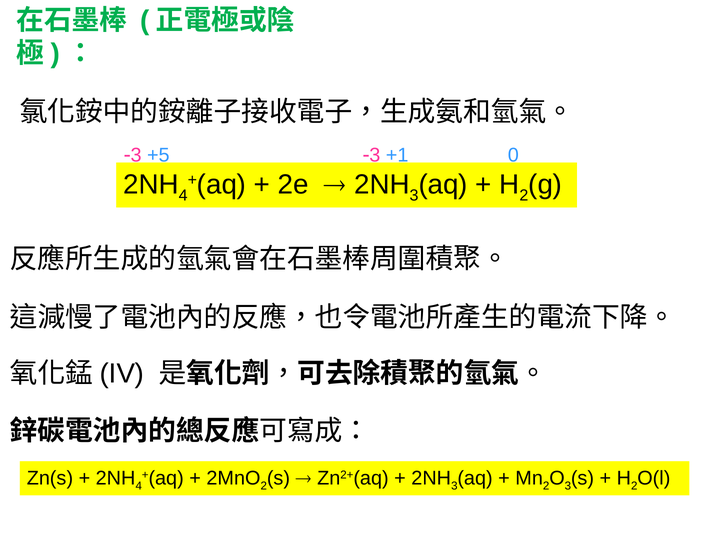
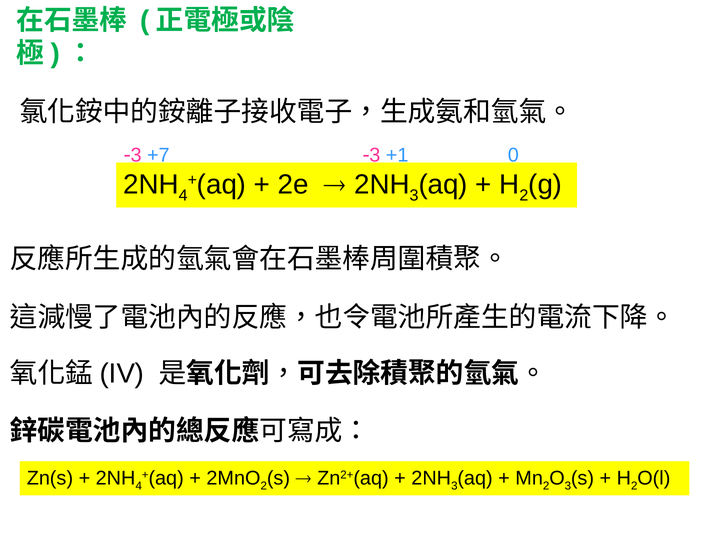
+5: +5 -> +7 (158, 155)
